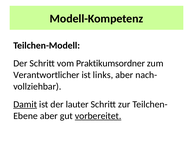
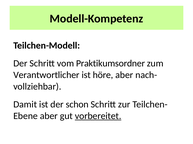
links: links -> höre (103, 75)
Damit underline: present -> none (25, 105)
lauter: lauter -> schon (77, 105)
